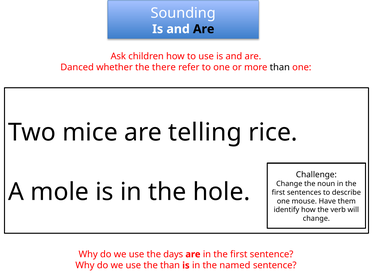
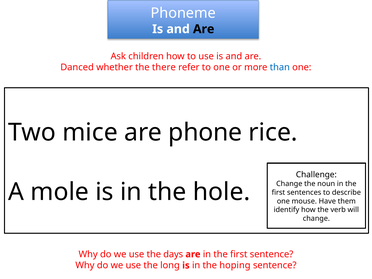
Sounding: Sounding -> Phoneme (183, 13)
than colour: black -> blue (280, 67)
telling: telling -> phone (205, 132)
the than: than -> long (170, 265)
named: named -> hoping (235, 265)
